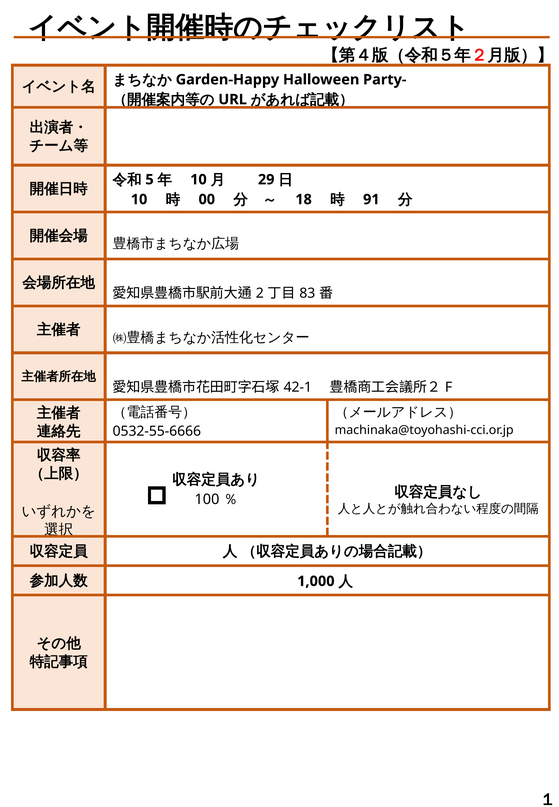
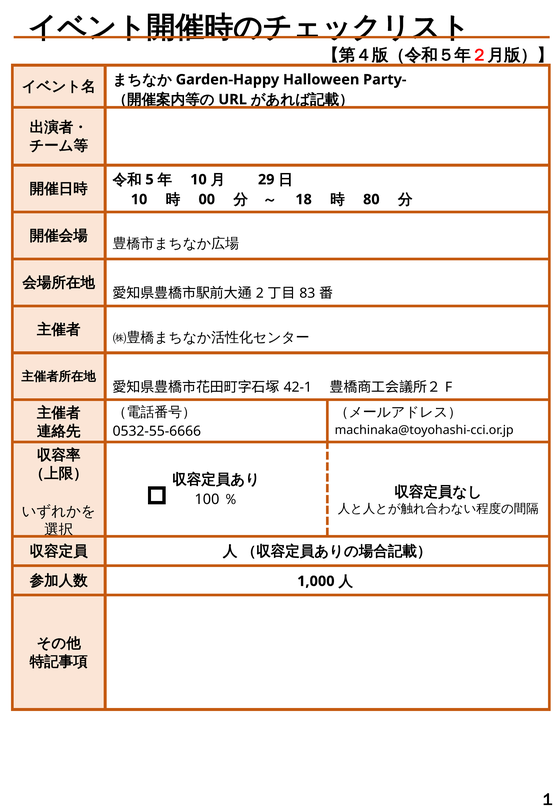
91: 91 -> 80 (371, 200)
